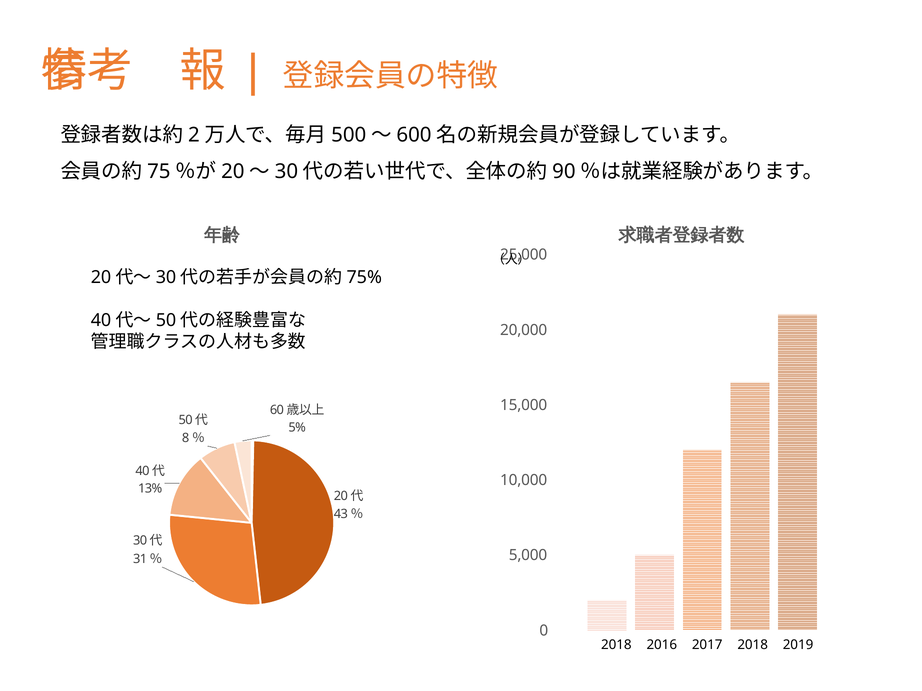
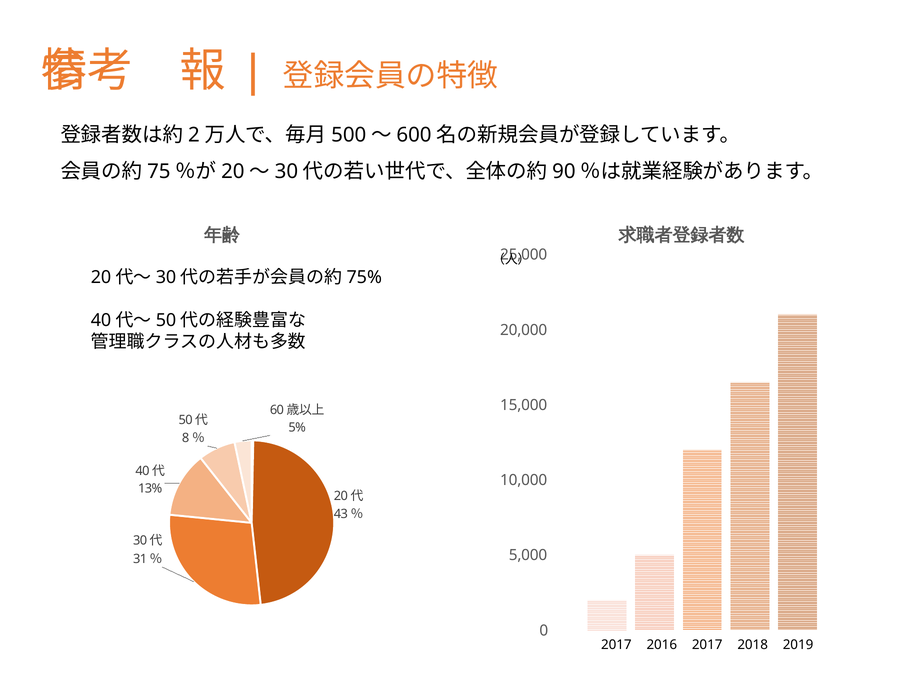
2018: 2018 -> 2017 (616, 645)
